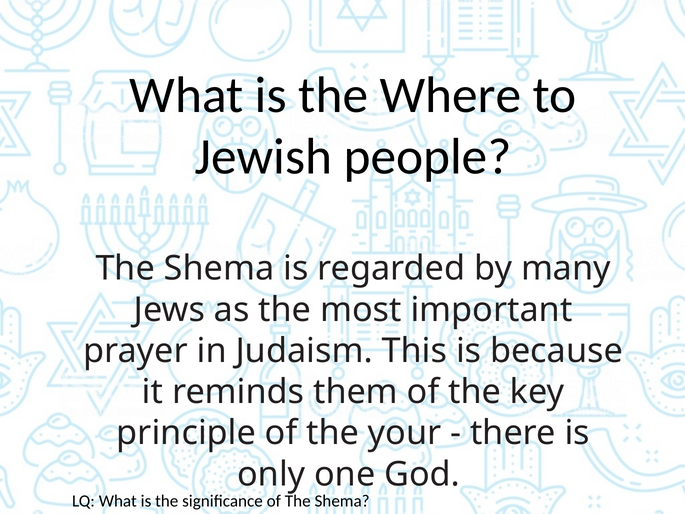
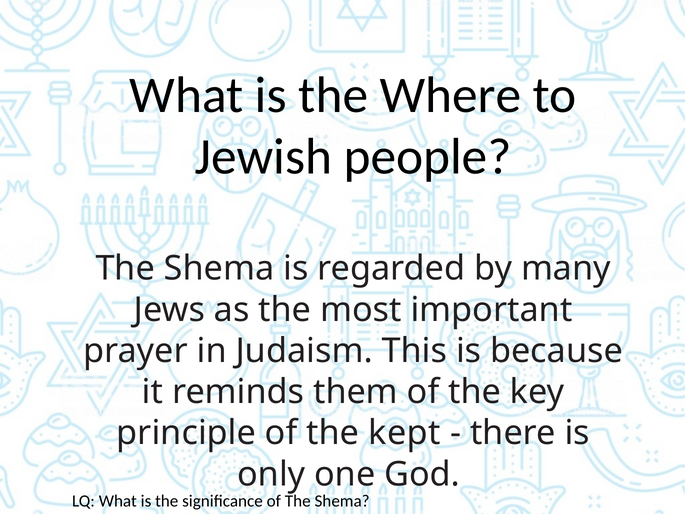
your: your -> kept (404, 433)
